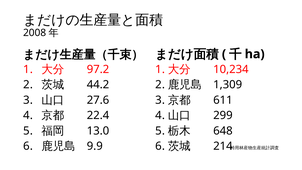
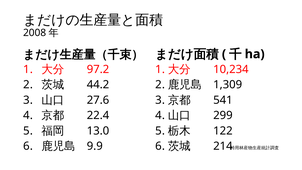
611: 611 -> 541 (223, 100)
648: 648 -> 122 (223, 131)
